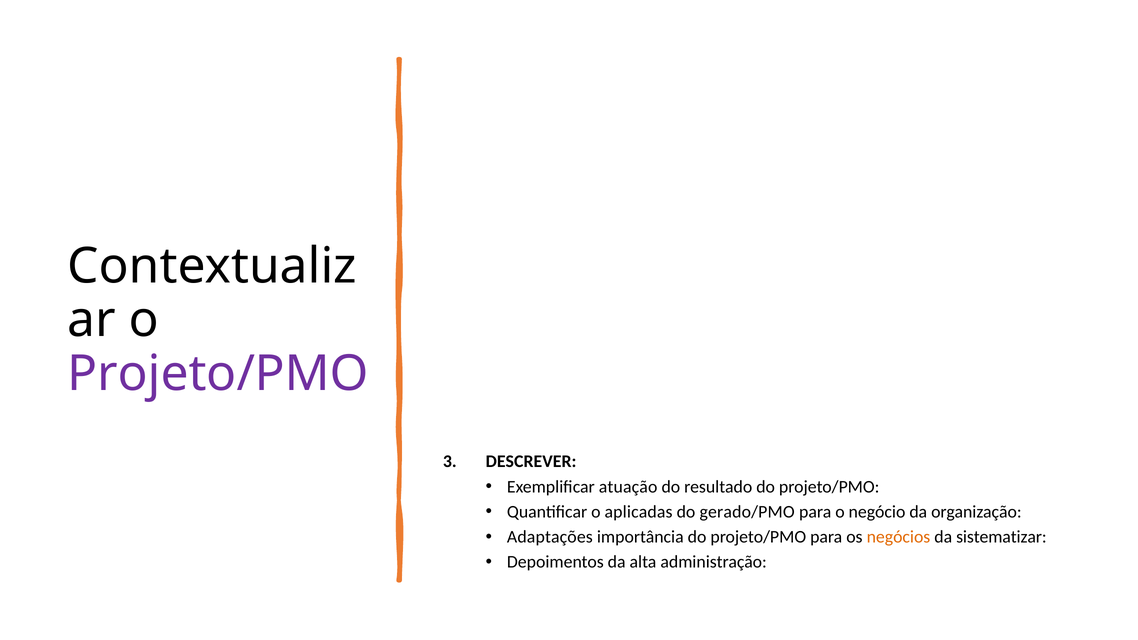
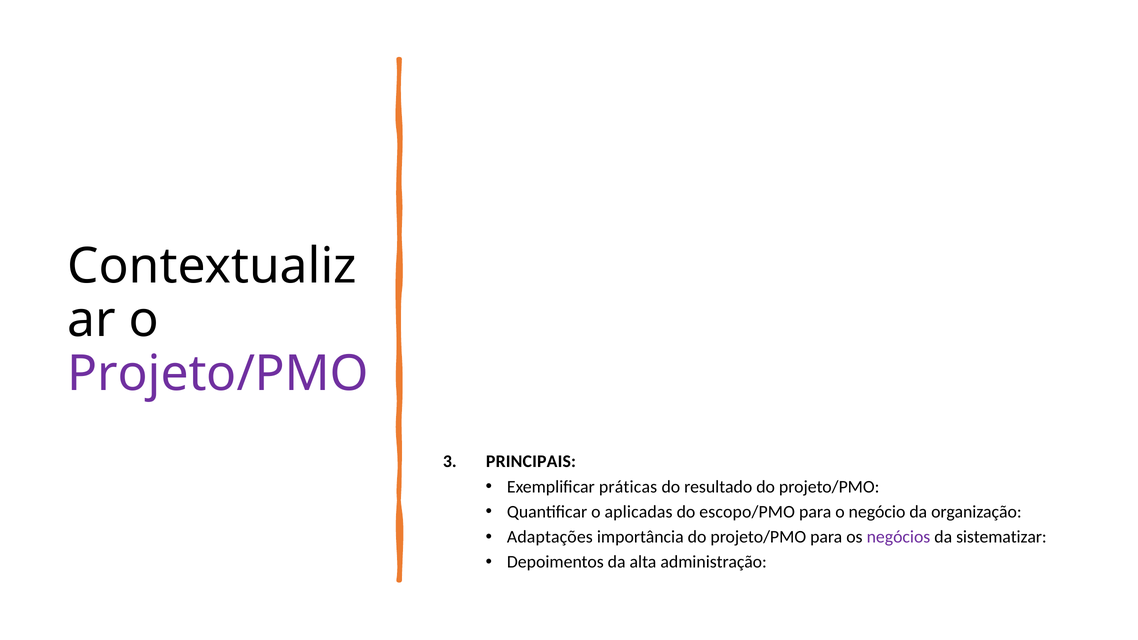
DESCREVER: DESCREVER -> PRINCIPAIS (531, 462)
atuação: atuação -> práticas (628, 487)
gerado/PMO: gerado/PMO -> escopo/PMO (747, 512)
negócios colour: orange -> purple (898, 537)
